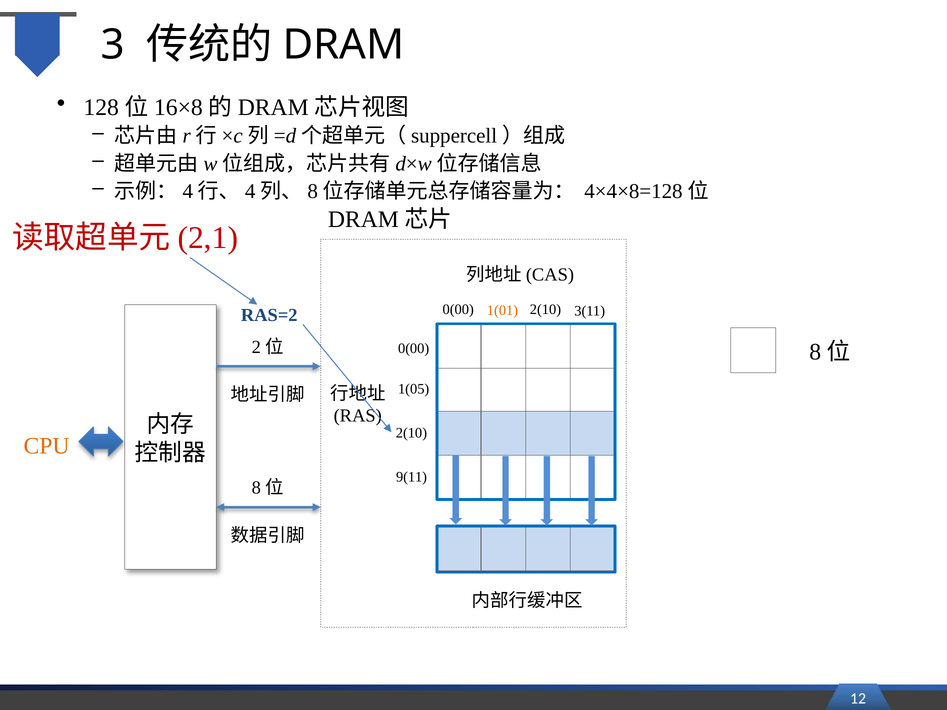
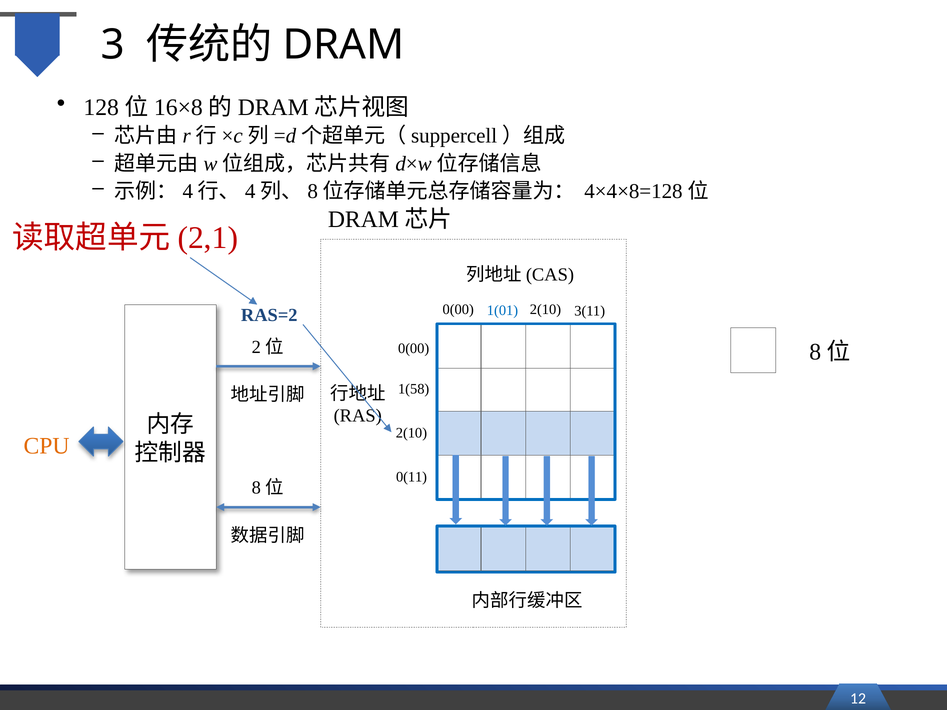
1(01 colour: orange -> blue (503, 310)
1(05: 1(05 -> 1(58 (414, 389)
9(11: 9(11 -> 0(11 (412, 477)
